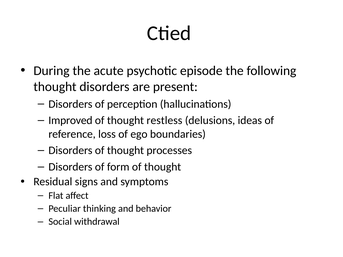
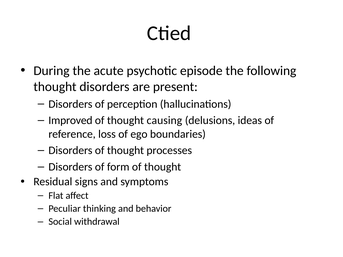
restless: restless -> causing (164, 121)
